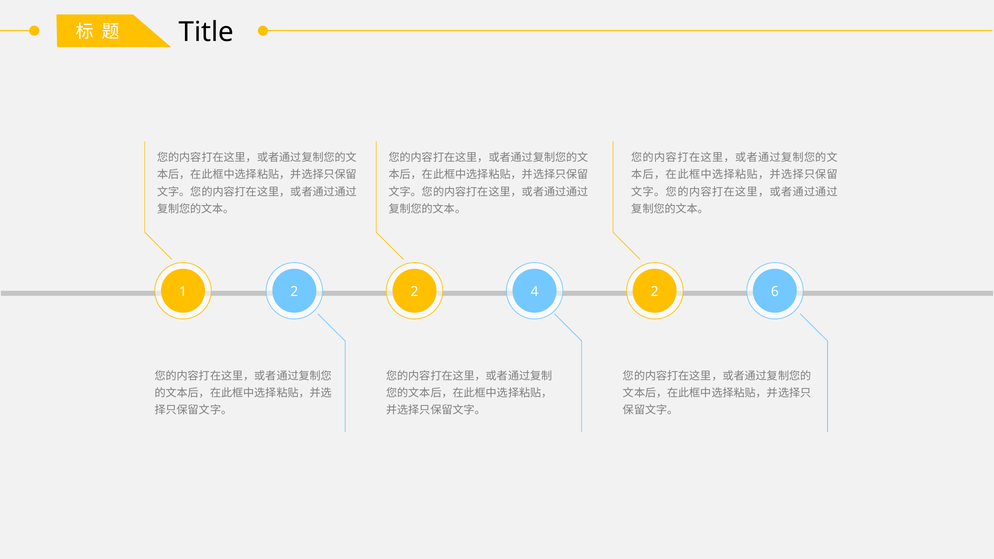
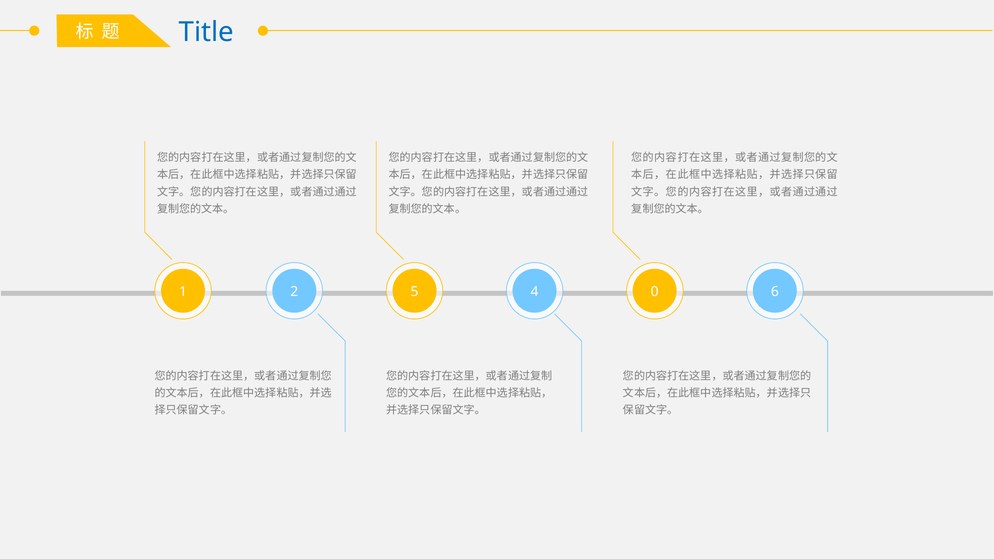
Title colour: black -> blue (206, 32)
2 2: 2 -> 5 (415, 292)
4 2: 2 -> 0 (655, 292)
